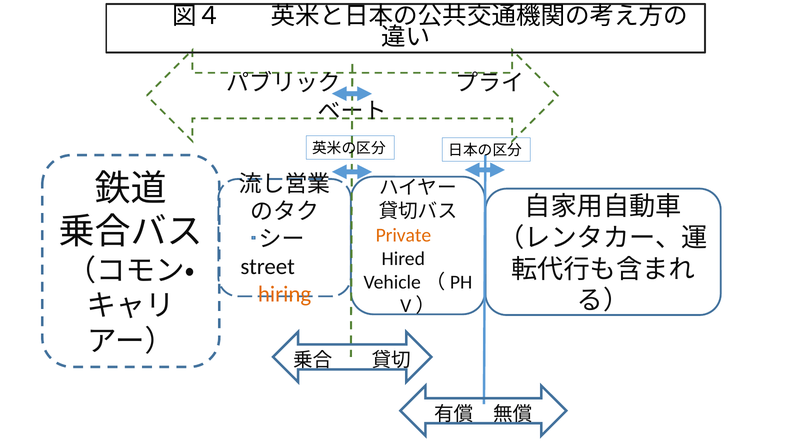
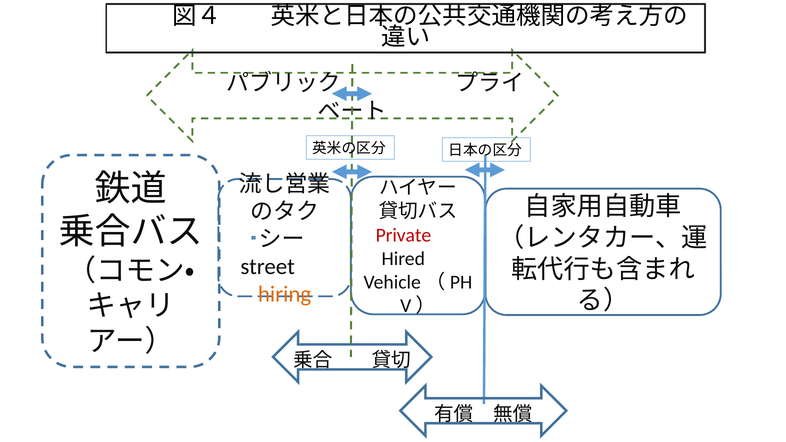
Private colour: orange -> red (403, 235)
